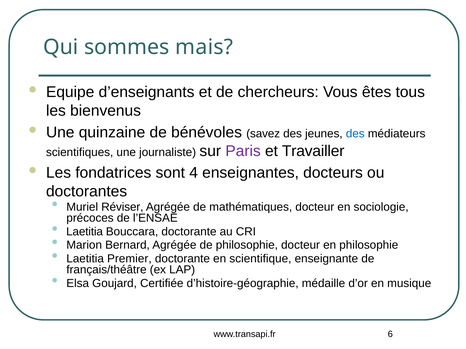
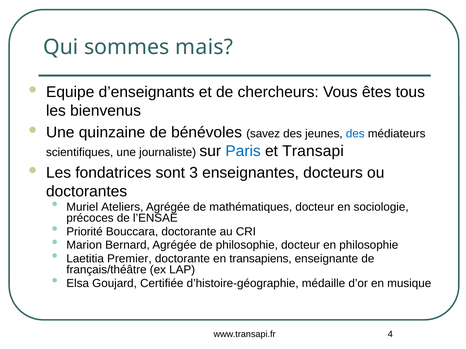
Paris colour: purple -> blue (243, 151)
Travailler: Travailler -> Transapi (313, 151)
4: 4 -> 3 (194, 173)
Réviser: Réviser -> Ateliers (122, 207)
Laetitia: Laetitia -> Priorité (85, 232)
scientifique: scientifique -> transapiens (260, 259)
6: 6 -> 4 (390, 335)
